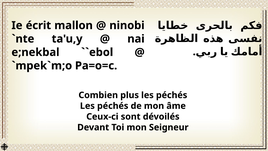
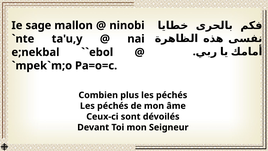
écrit: écrit -> sage (38, 25)
